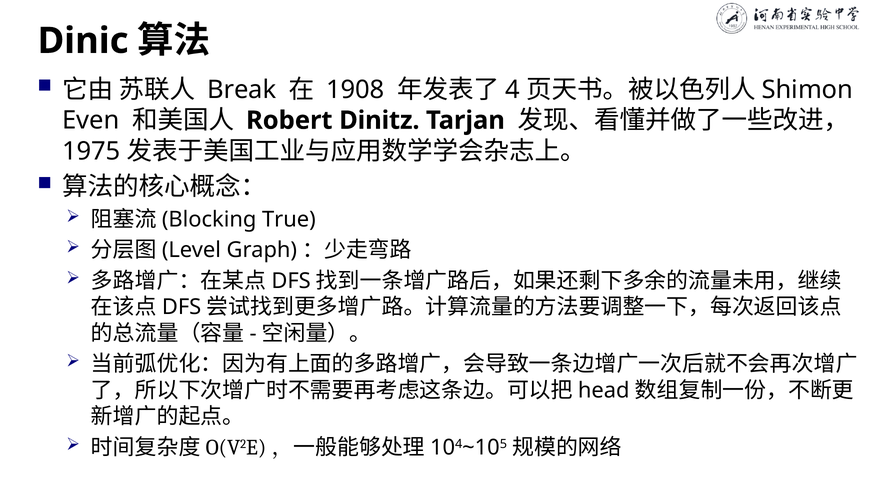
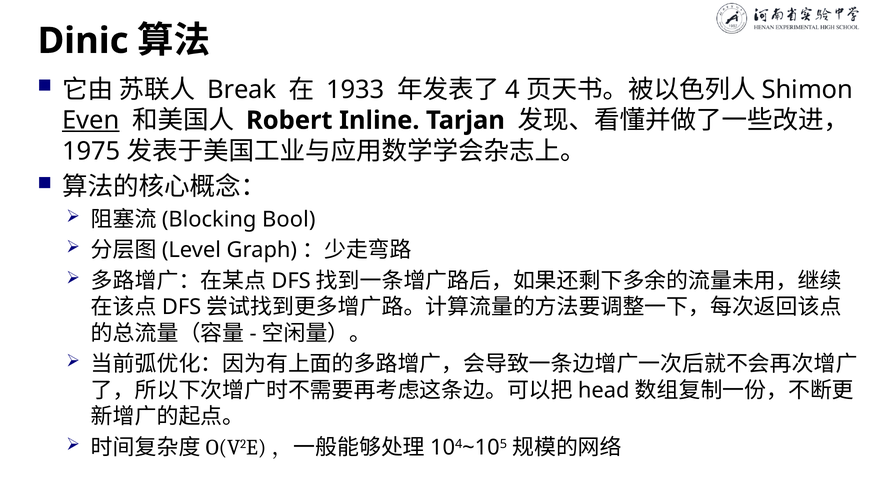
1908: 1908 -> 1933 (355, 90)
Even underline: none -> present (91, 120)
Dinitz: Dinitz -> Inline (379, 120)
True: True -> Bool (289, 219)
